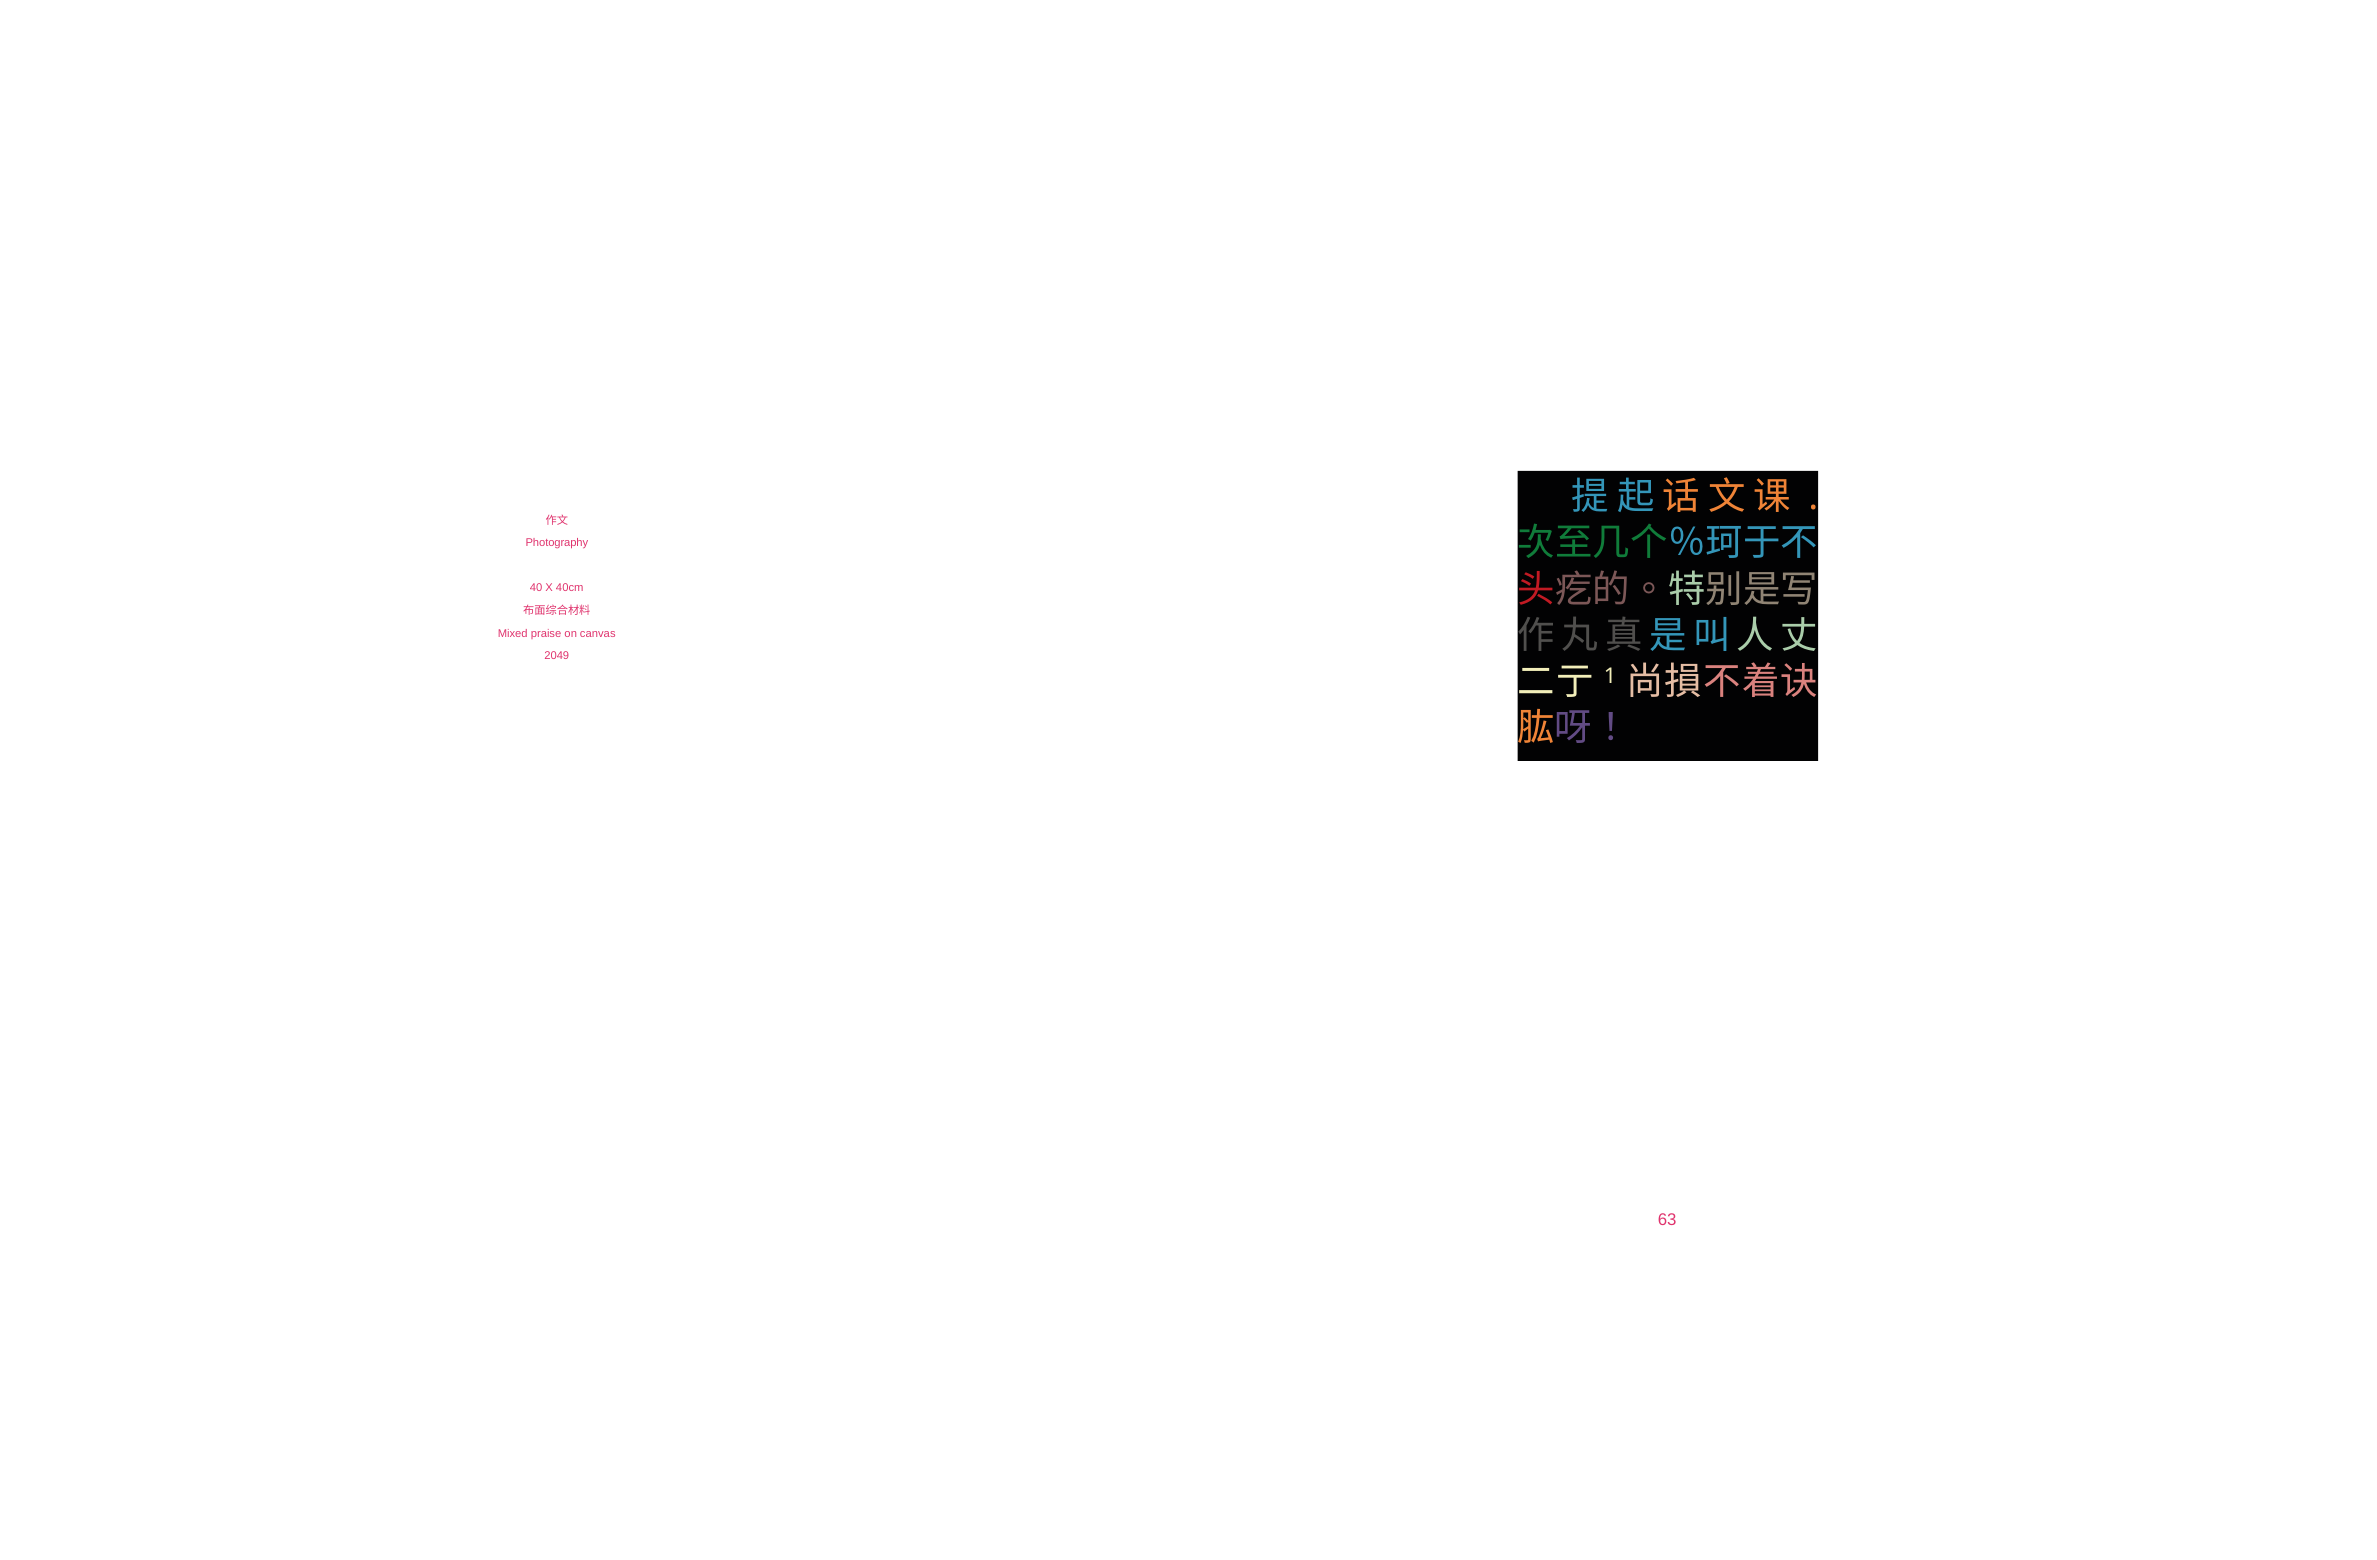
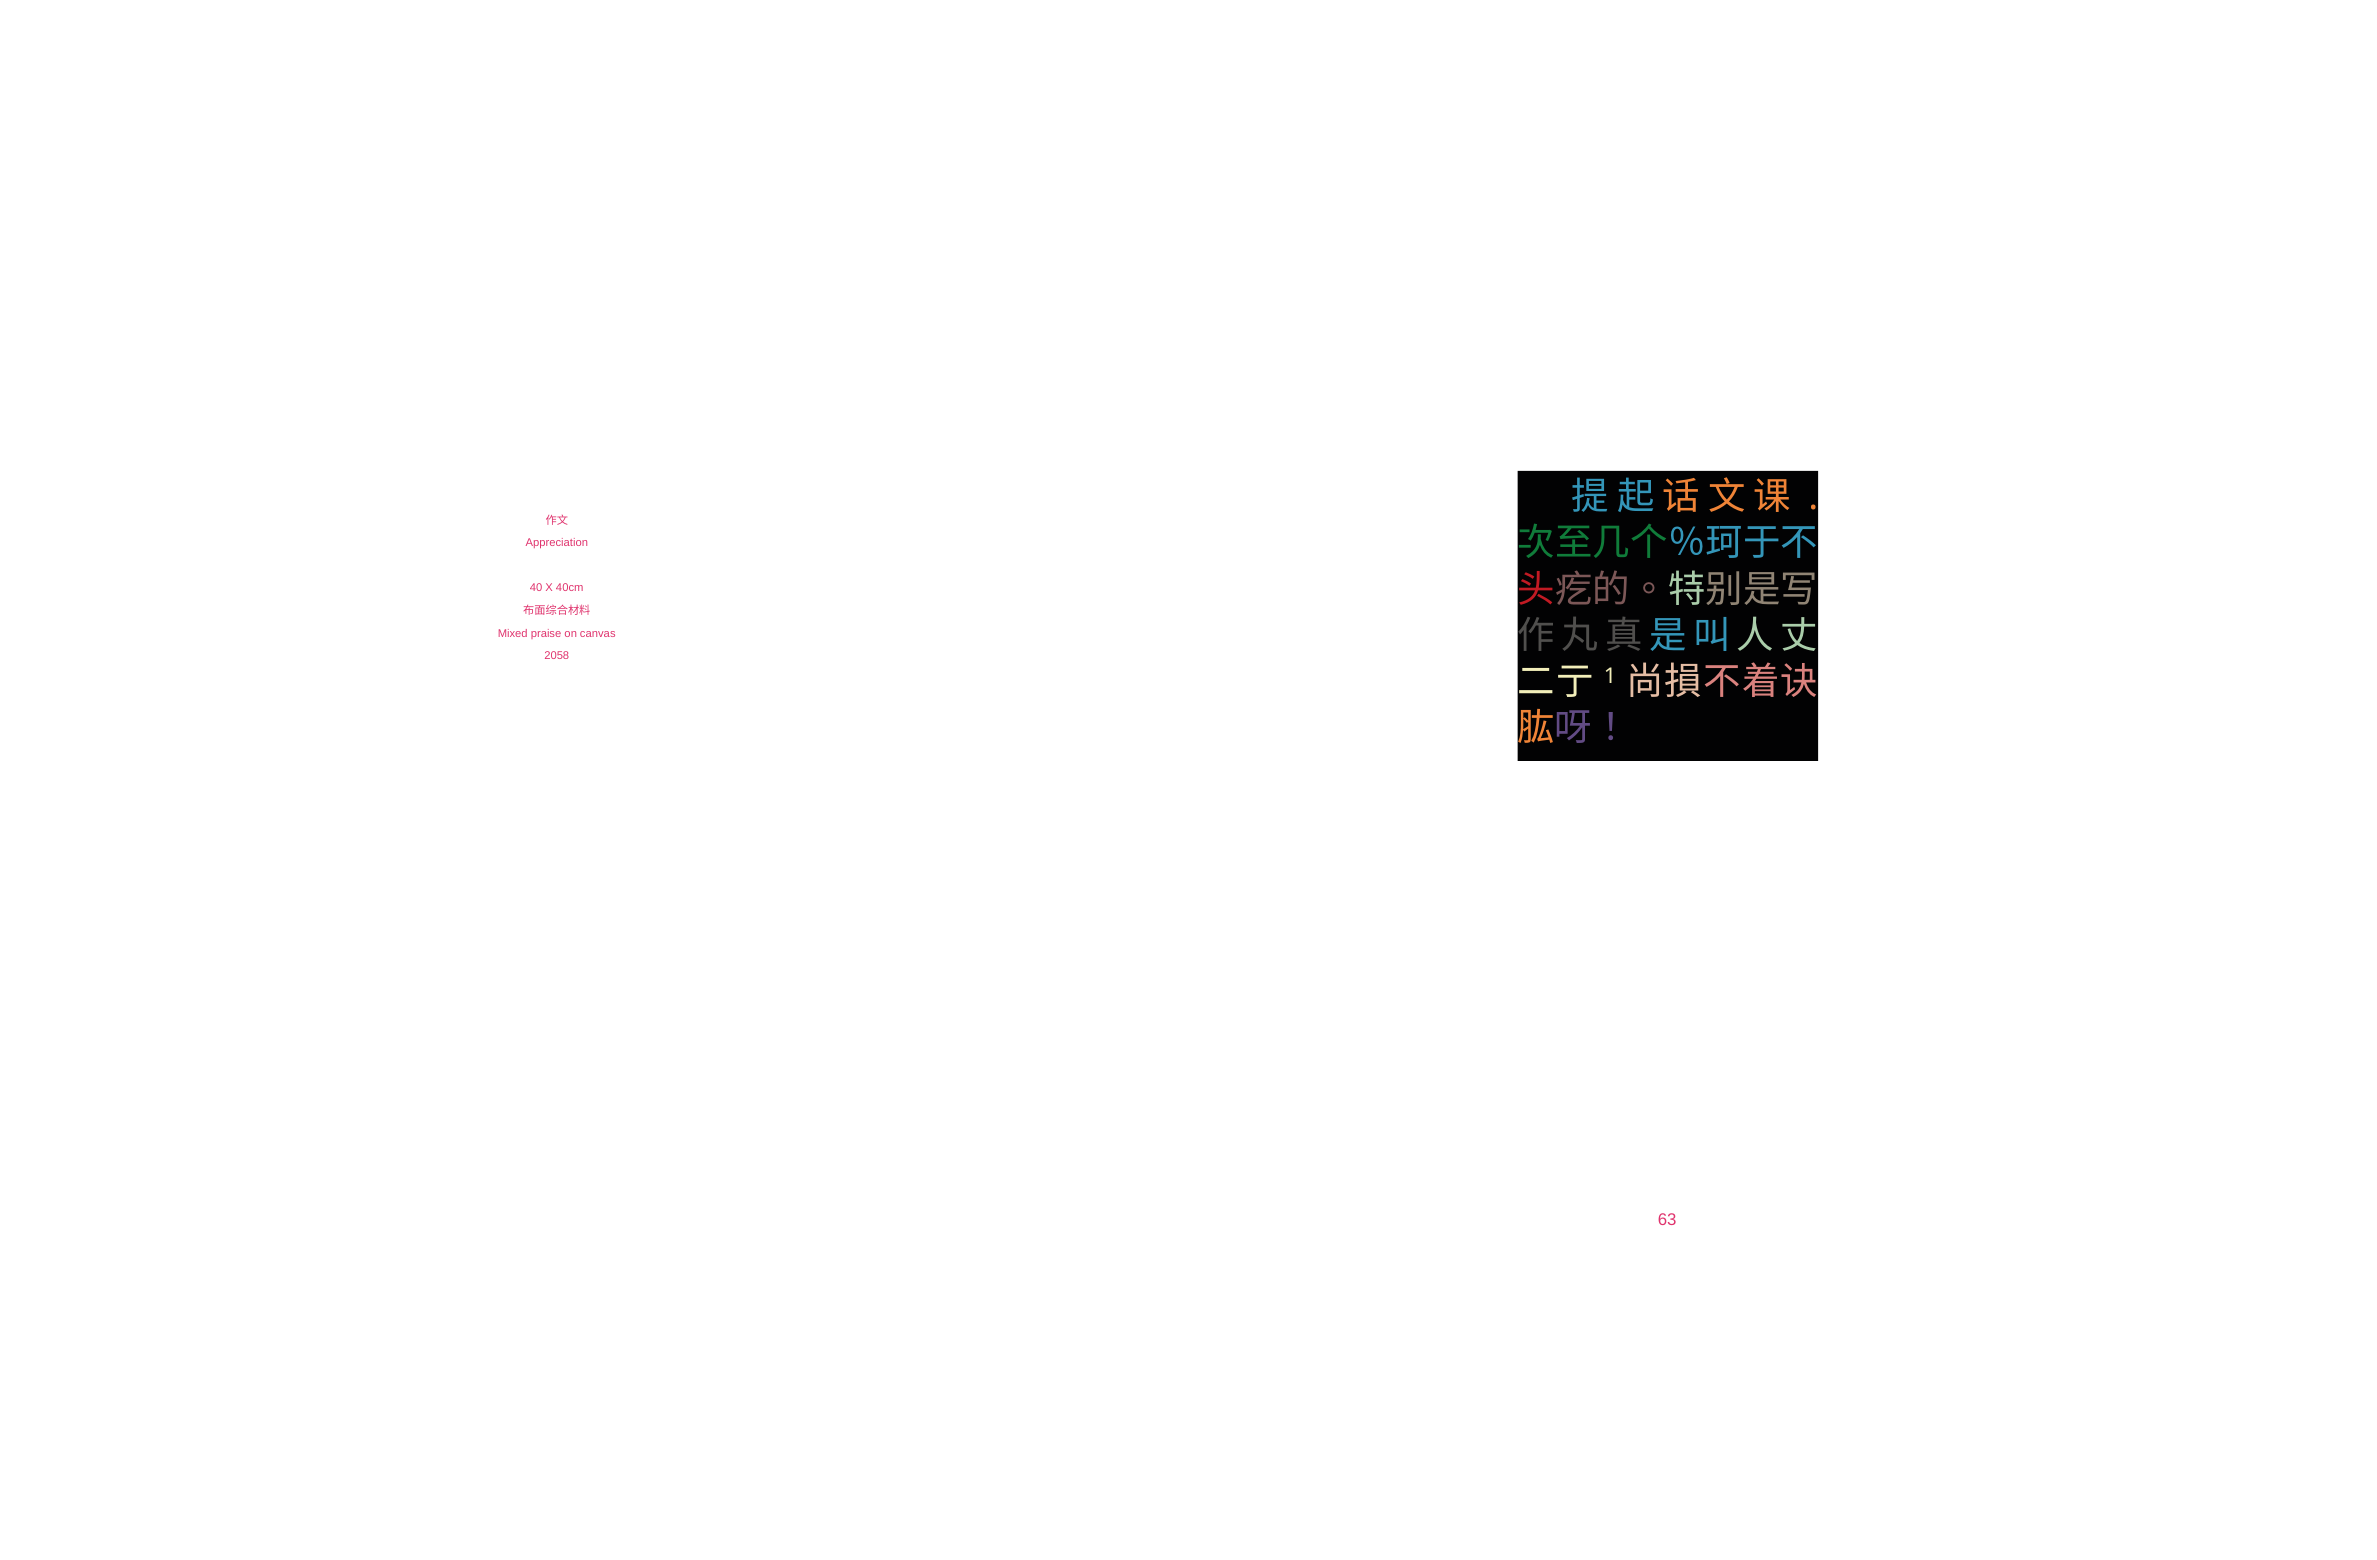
Photography: Photography -> Appreciation (557, 543)
2049: 2049 -> 2058 (557, 656)
